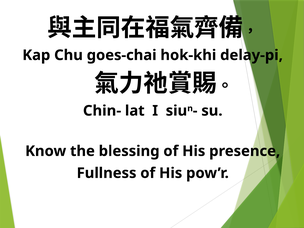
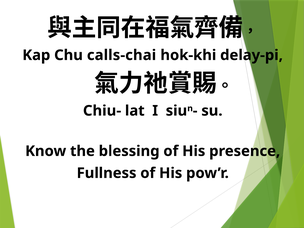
goes-chai: goes-chai -> calls-chai (122, 55)
Chin-: Chin- -> Chiu- (102, 111)
